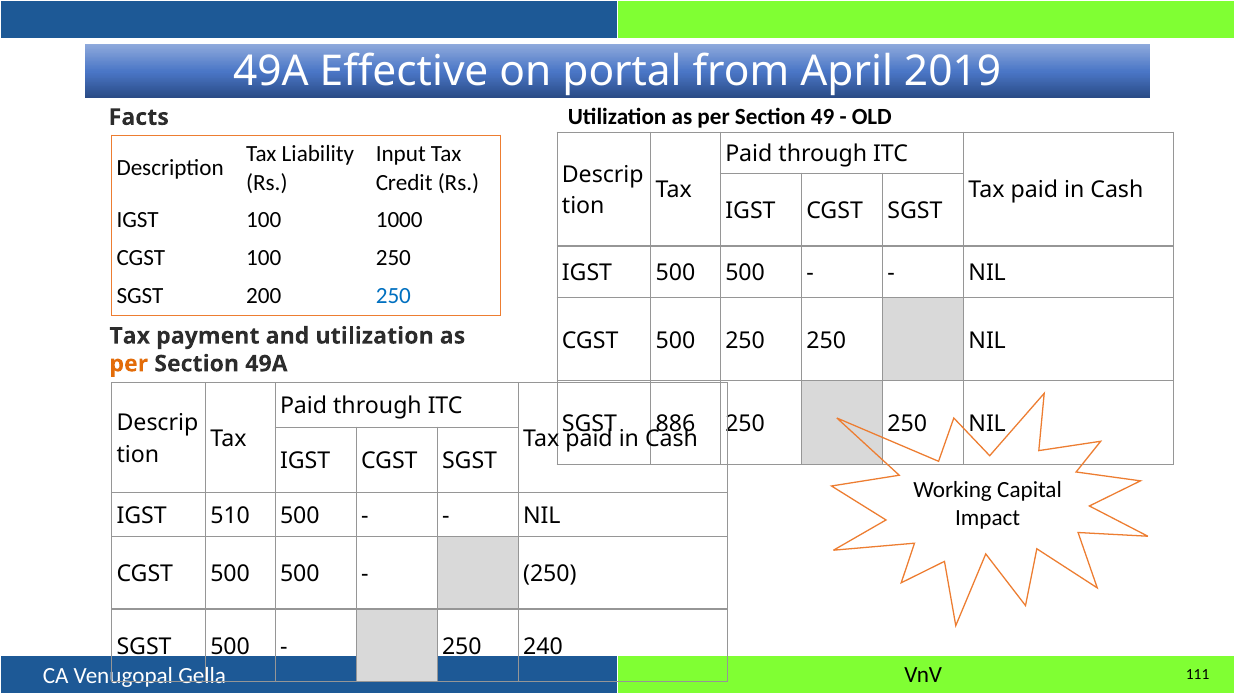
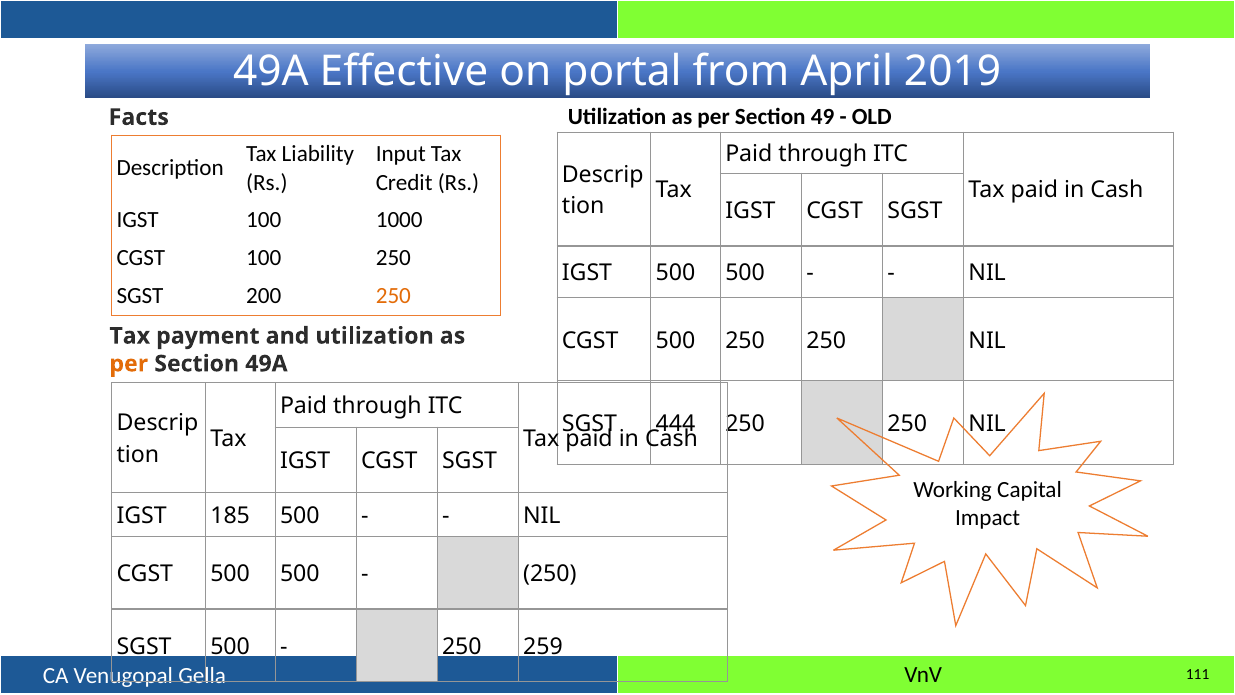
250 colour: blue -> orange (393, 296)
886: 886 -> 444 (675, 424)
510: 510 -> 185 (230, 516)
240: 240 -> 259 (543, 646)
